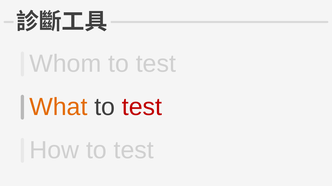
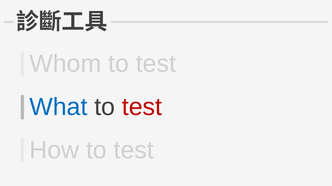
What colour: orange -> blue (58, 107)
